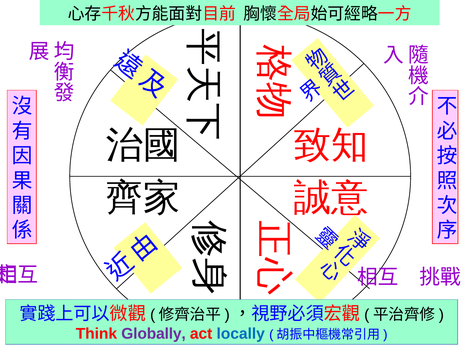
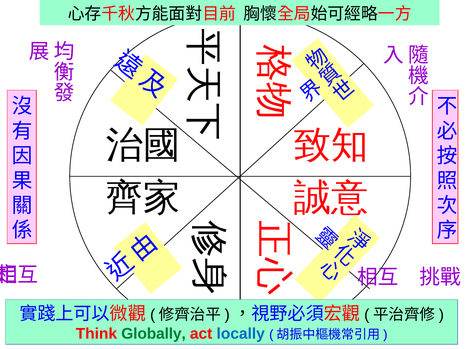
Globally colour: purple -> green (154, 334)
